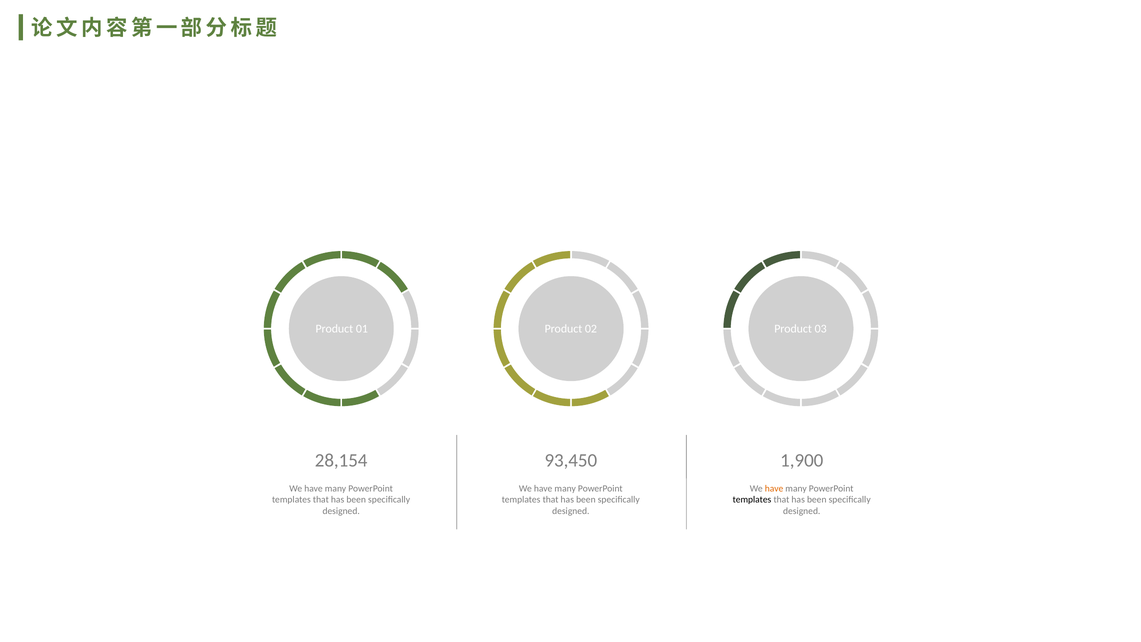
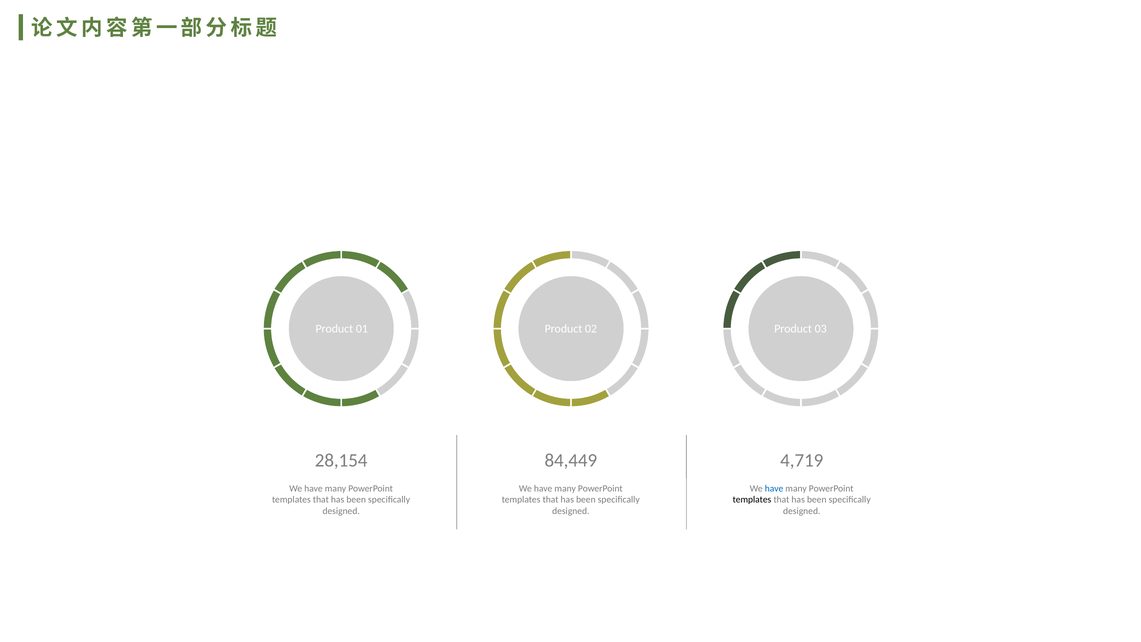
93,450: 93,450 -> 84,449 (571, 460)
1,900: 1,900 -> 4,719 (802, 460)
have colour: orange -> blue (774, 488)
